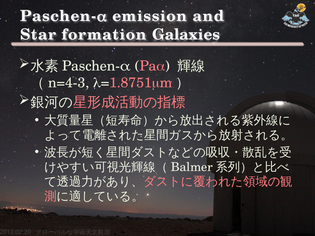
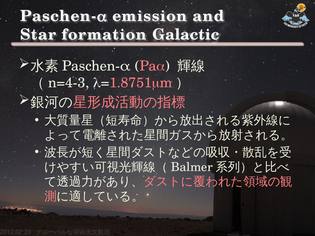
Galaxies: Galaxies -> Galactic (186, 35)
